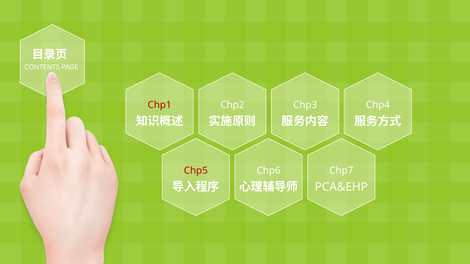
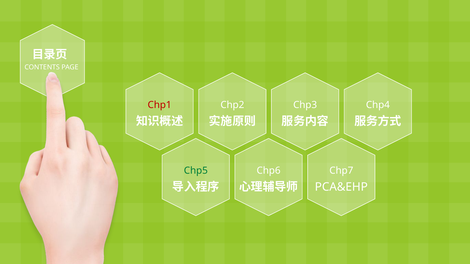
Chp5 colour: red -> green (196, 171)
